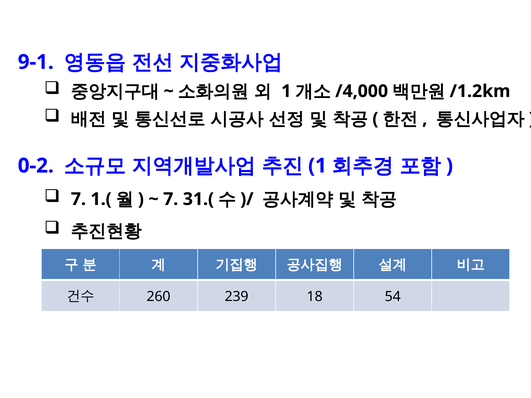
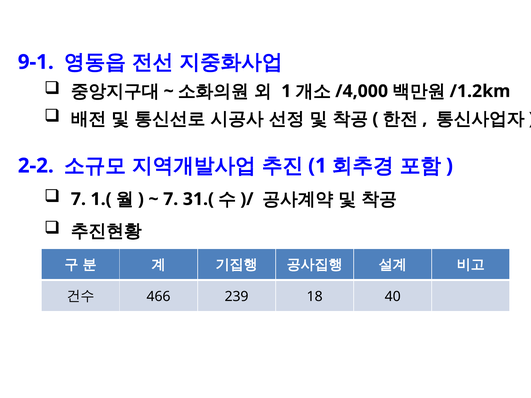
0-2: 0-2 -> 2-2 (36, 166)
260: 260 -> 466 (159, 297)
54: 54 -> 40 (393, 297)
